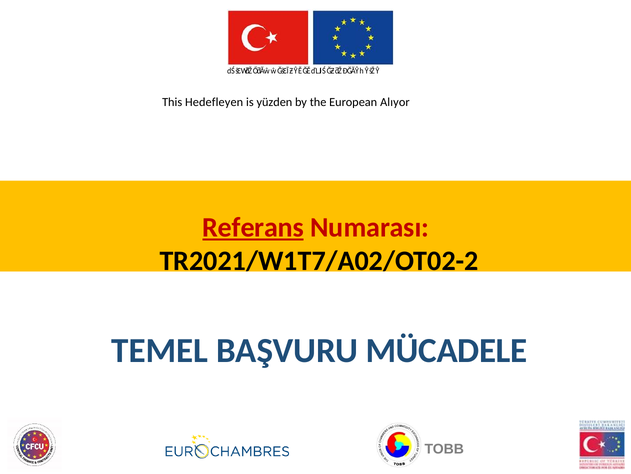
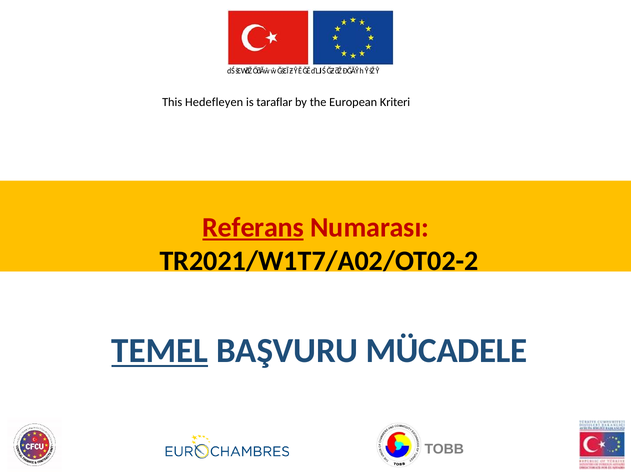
yüzden: yüzden -> taraflar (274, 102)
Alıyor: Alıyor -> Kriteri (395, 102)
TEMEL underline: none -> present (160, 350)
